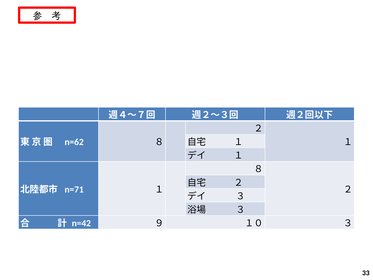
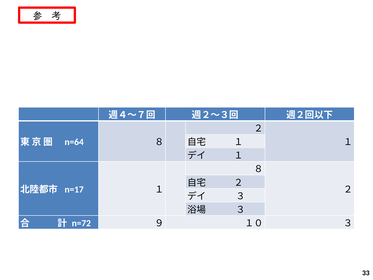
n=62: n=62 -> n=64 (74, 142)
n=71: n=71 -> n=17 (74, 189)
n=42: n=42 -> n=72 (81, 223)
